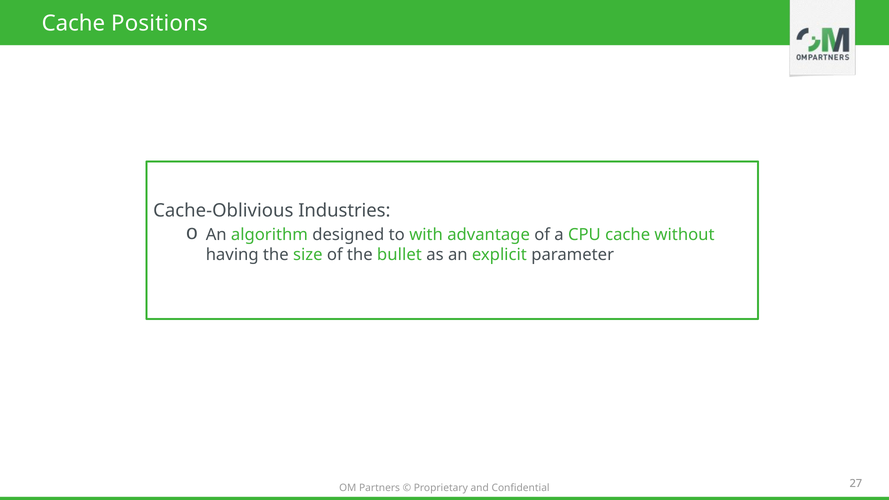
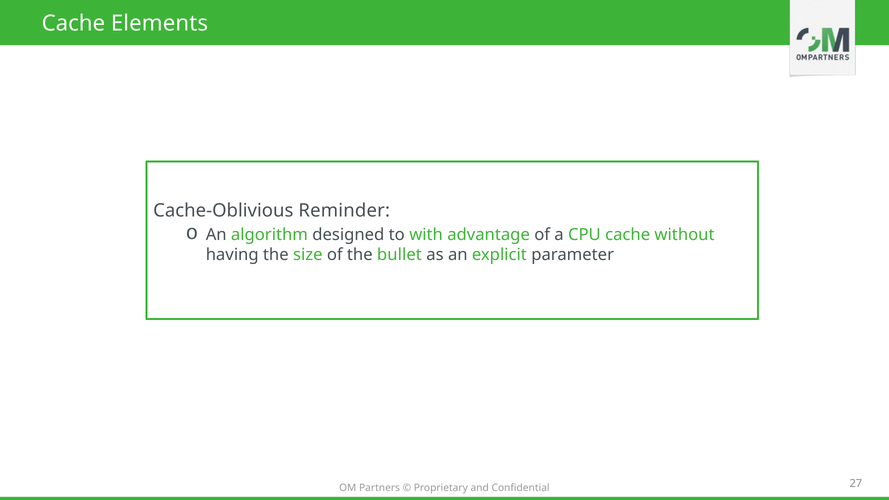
Positions: Positions -> Elements (159, 23)
Industries: Industries -> Reminder (344, 210)
